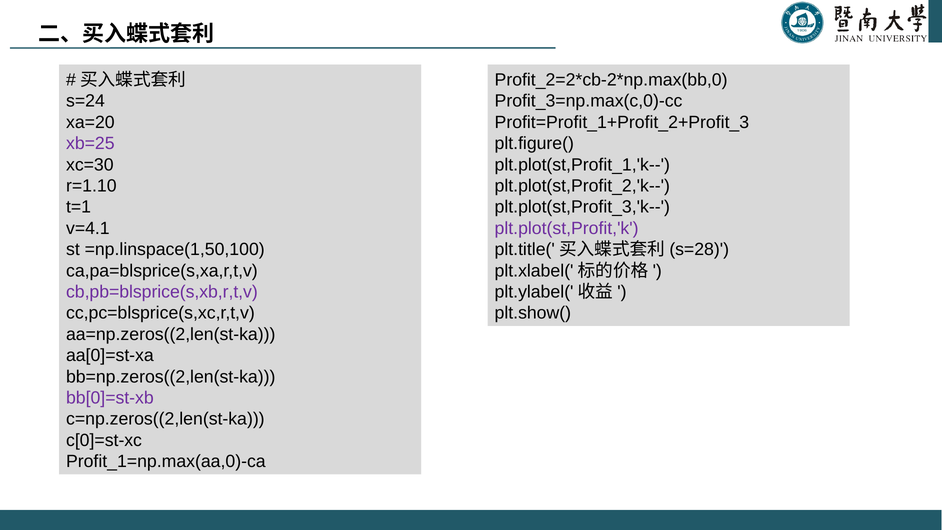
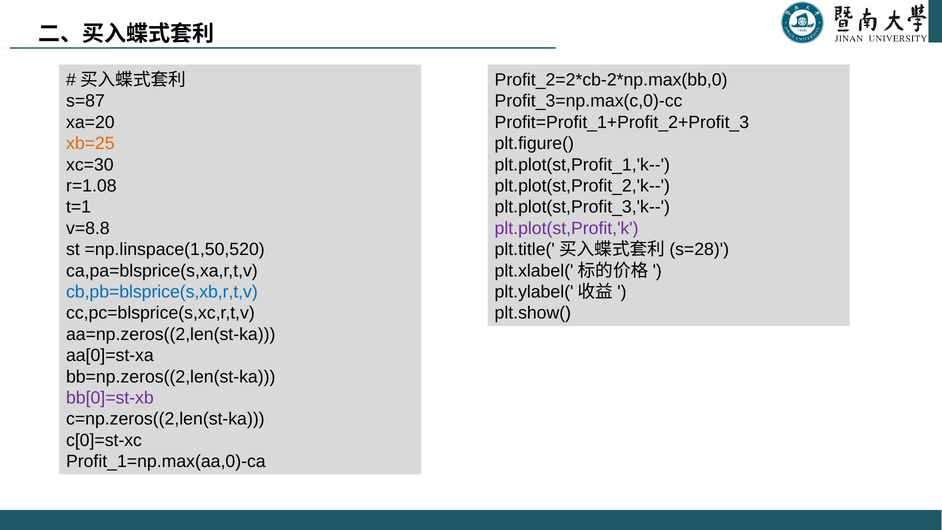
s=24: s=24 -> s=87 (85, 101)
xb=25 colour: purple -> orange (90, 144)
r=1.10: r=1.10 -> r=1.08 (91, 186)
v=4.1: v=4.1 -> v=8.8 (88, 228)
=np.linspace(1,50,100: =np.linspace(1,50,100 -> =np.linspace(1,50,520 (175, 250)
cb,pb=blsprice(s,xb,r,t,v colour: purple -> blue (162, 292)
